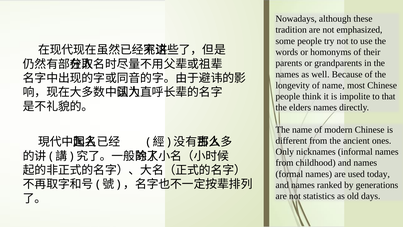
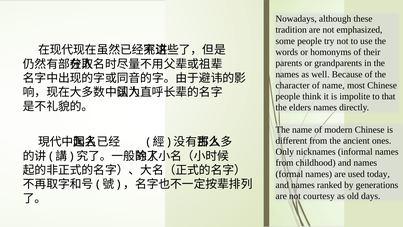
longevity: longevity -> character (293, 85)
statistics: statistics -> courtesy (319, 196)
